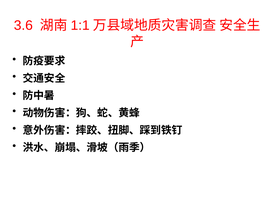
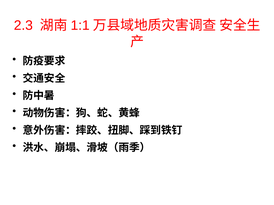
3.6: 3.6 -> 2.3 (23, 25)
